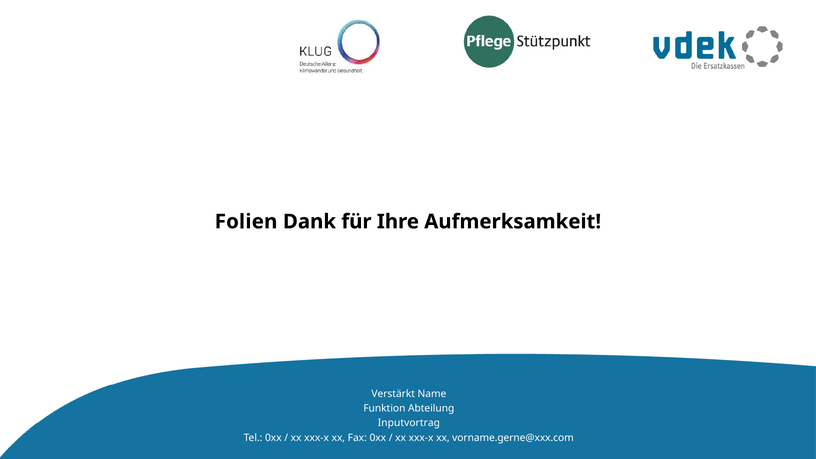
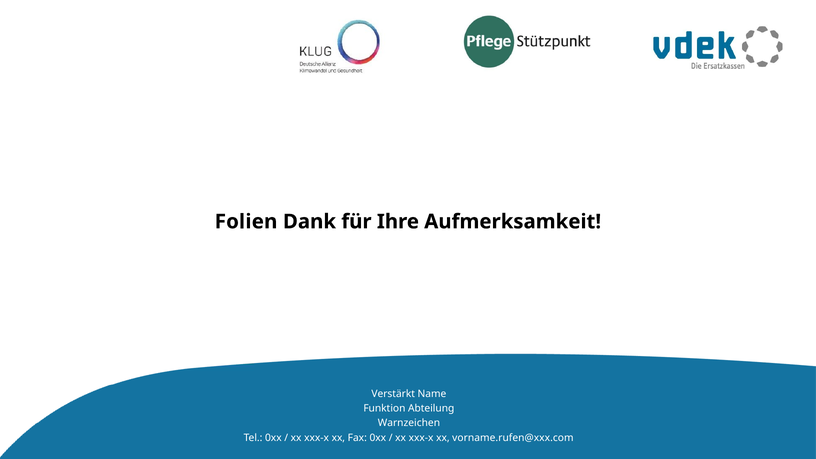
Inputvortrag: Inputvortrag -> Warnzeichen (409, 423)
vorname.gerne@xxx.com: vorname.gerne@xxx.com -> vorname.rufen@xxx.com (513, 438)
